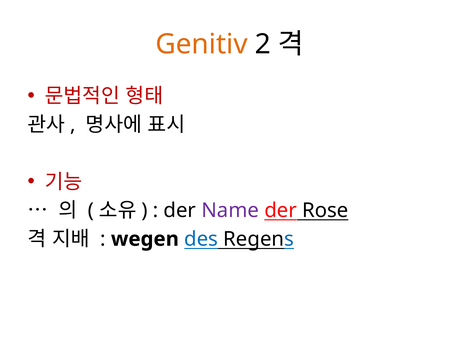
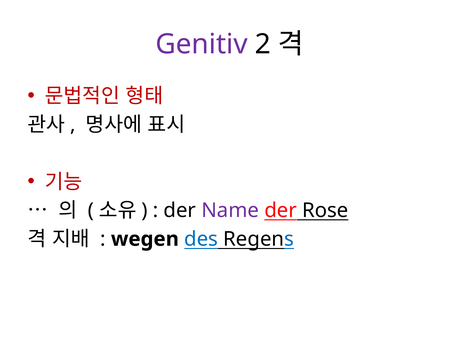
Genitiv colour: orange -> purple (202, 44)
